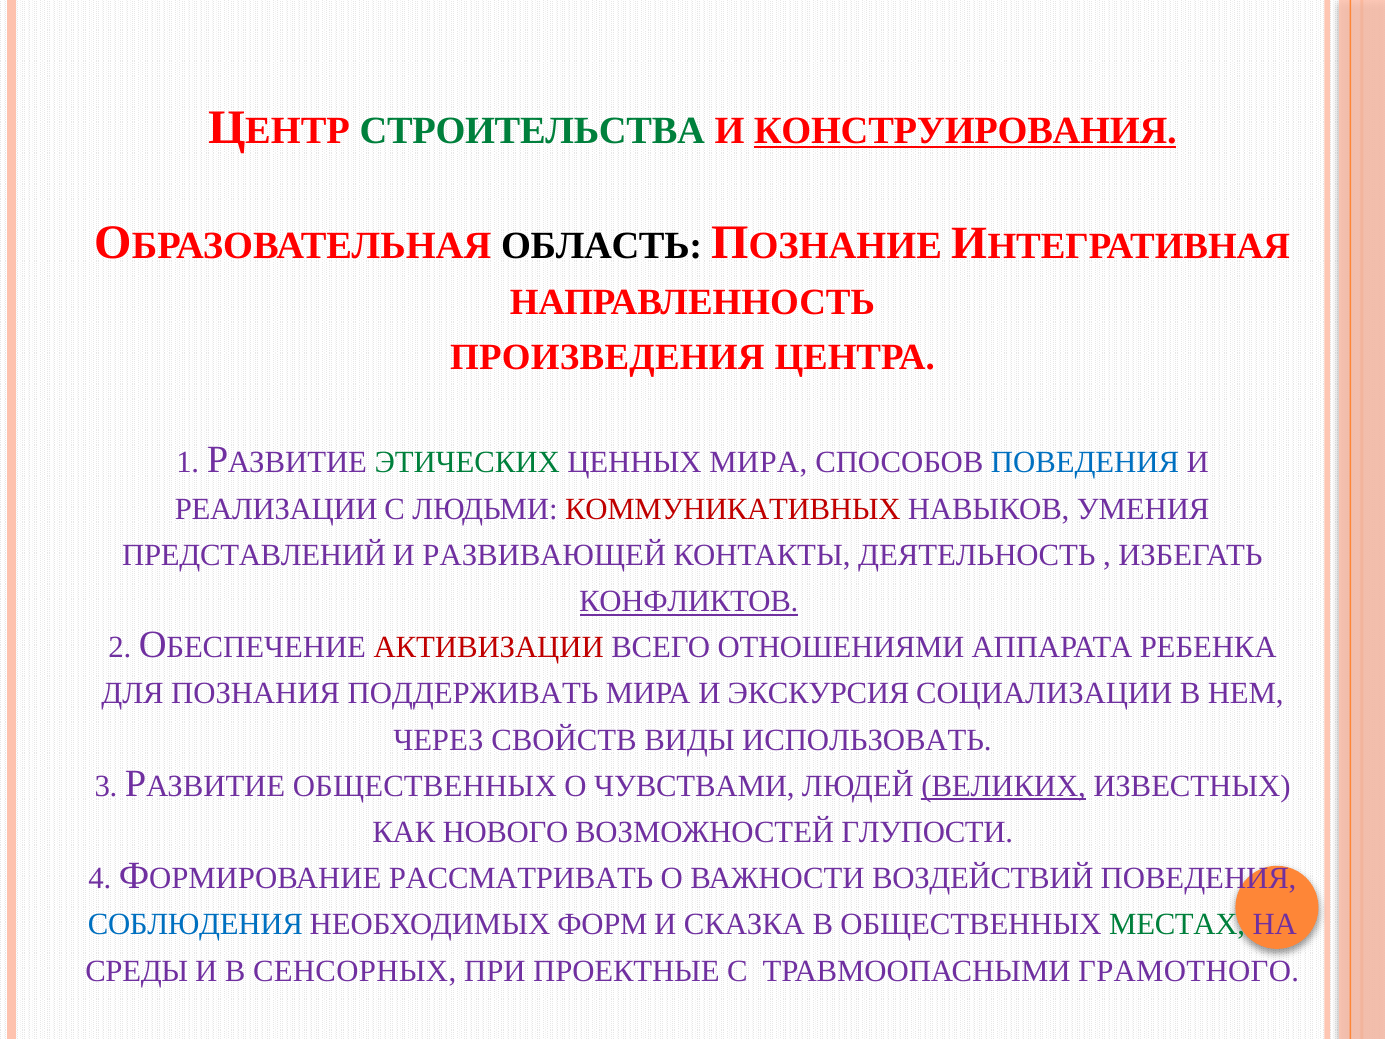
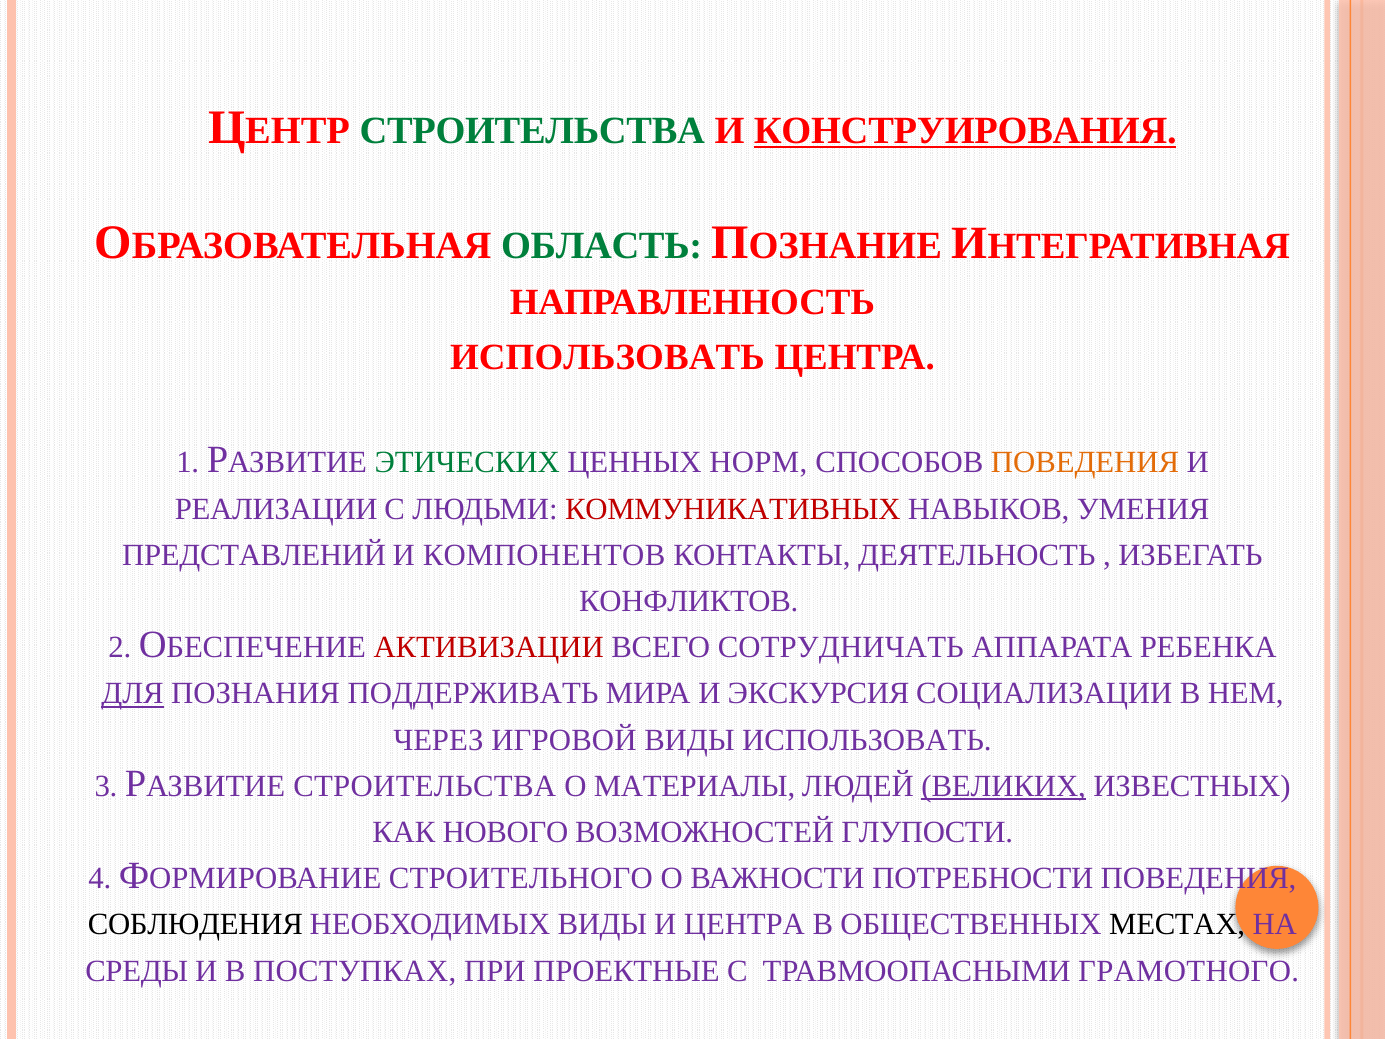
ОБЛАСТЬ colour: black -> green (602, 246)
ПРОИЗВЕДЕНИЯ: ПРОИЗВЕДЕНИЯ -> ИСПОЛЬЗОВАТЬ (607, 358)
ЦЕННЫХ МИРА: МИРА -> НОРМ (758, 463)
ПОВЕДЕНИЯ colour: blue -> orange (1085, 463)
РАЗВИВАЮЩЕЙ: РАЗВИВАЮЩЕЙ -> КОМПОНЕНТОВ (544, 555)
КОНФЛИКТОВ underline: present -> none (689, 601)
ОТНОШЕНИЯМИ: ОТНОШЕНИЯМИ -> СОТРУДНИЧАТЬ (841, 647)
ДЛЯ underline: none -> present (133, 694)
СВОЙСТВ: СВОЙСТВ -> ИГРОВОЙ (564, 740)
ОБЩЕСТВЕННЫХ: ОБЩЕСТВЕННЫХ -> СТРОИТЕЛЬСТВА (425, 786)
ЧУВСТВАМИ: ЧУВСТВАМИ -> МАТЕРИАЛЫ (695, 786)
РАССМАТРИВАТЬ: РАССМАТРИВАТЬ -> СТРОИТЕЛЬНОГО (521, 878)
ВОЗДЕЙСТВИЙ: ВОЗДЕЙСТВИЙ -> ПОТРЕБНОСТИ (983, 878)
СОБЛЮДЕНИЯ colour: blue -> black (195, 925)
НЕОБХОДИМЫХ ФОРМ: ФОРМ -> ВИДЫ (602, 925)
И СКАЗКА: СКАЗКА -> ЦЕНТРА (744, 925)
МЕСТАХ colour: green -> black (1177, 925)
СЕНСОРНЫХ: СЕНСОРНЫХ -> ПОСТУПКАХ (355, 971)
